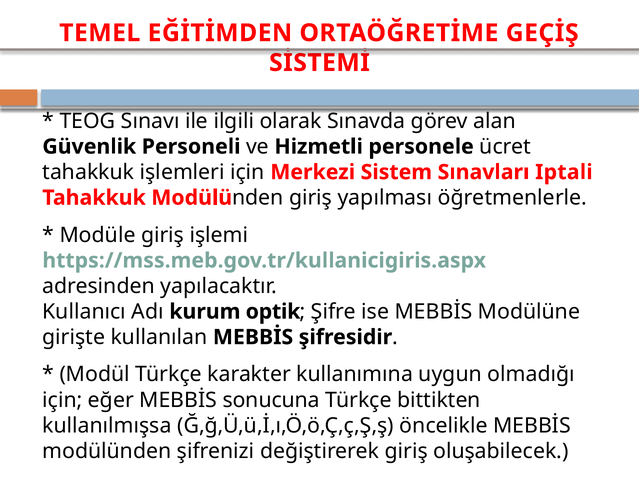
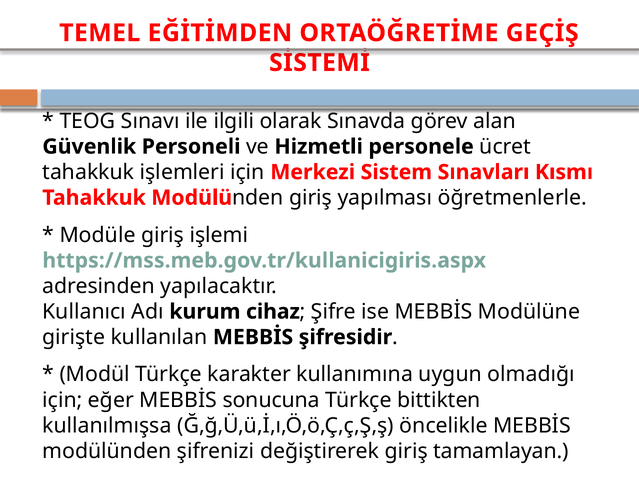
Iptali: Iptali -> Kısmı (564, 172)
optik: optik -> cihaz (273, 312)
oluşabilecek: oluşabilecek -> tamamlayan (501, 451)
